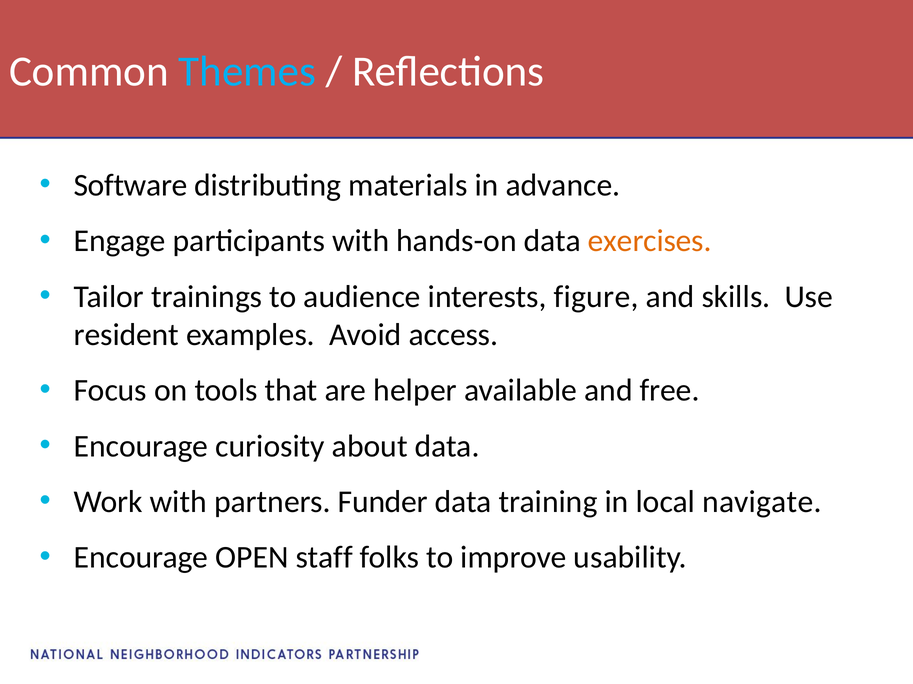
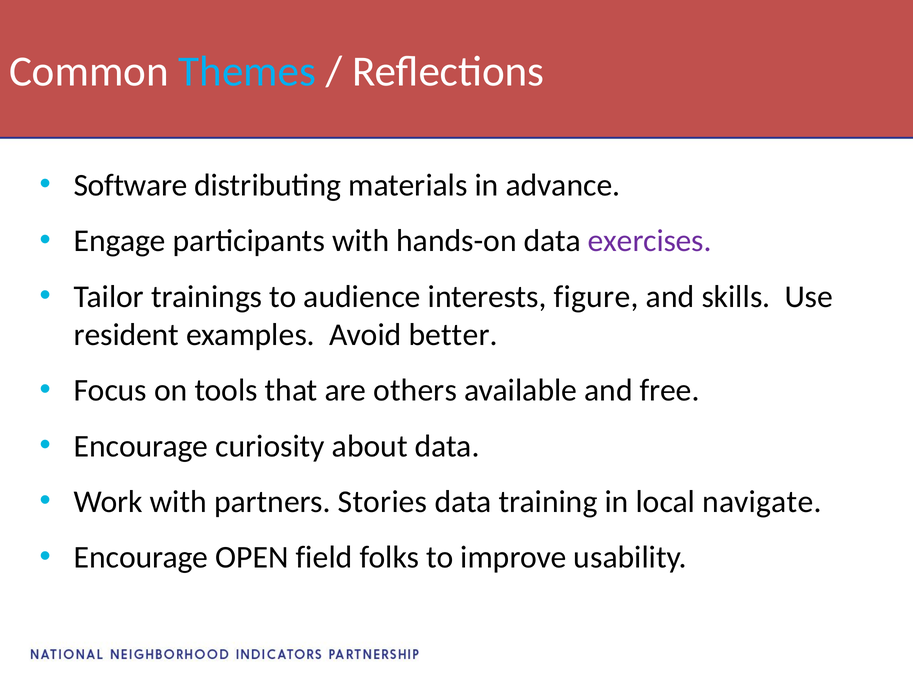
exercises colour: orange -> purple (650, 241)
access: access -> better (453, 335)
helper: helper -> others (415, 391)
Funder: Funder -> Stories (383, 502)
staff: staff -> field (324, 558)
